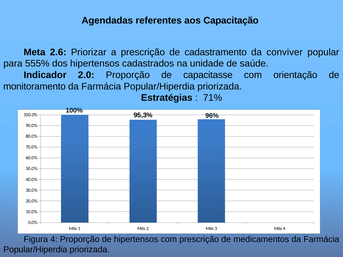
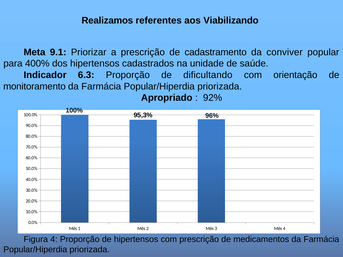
Agendadas: Agendadas -> Realizamos (107, 21)
Capacitação: Capacitação -> Viabilizando (231, 21)
2.6: 2.6 -> 9.1 (58, 52)
555%: 555% -> 400% (37, 64)
2.0: 2.0 -> 6.3 (86, 75)
capacitasse: capacitasse -> dificultando (208, 75)
Estratégias: Estratégias -> Apropriado (167, 98)
71%: 71% -> 92% (213, 98)
